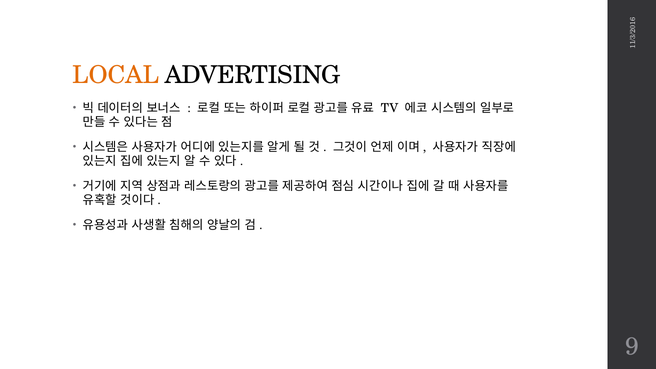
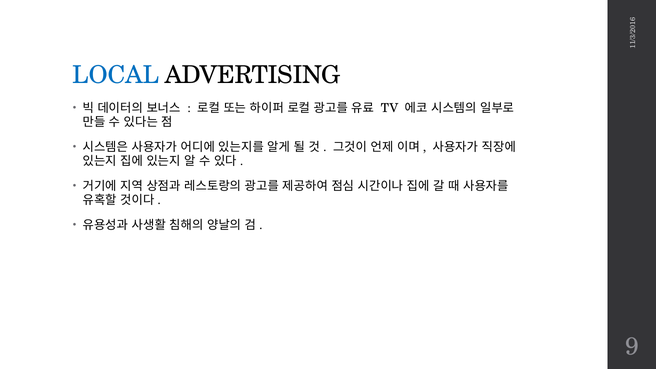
LOCAL colour: orange -> blue (116, 75)
